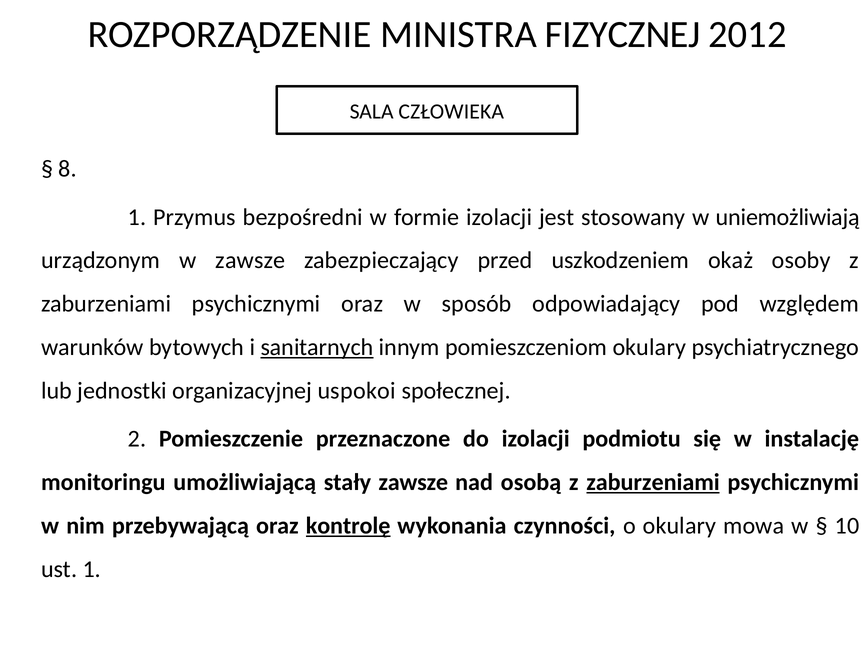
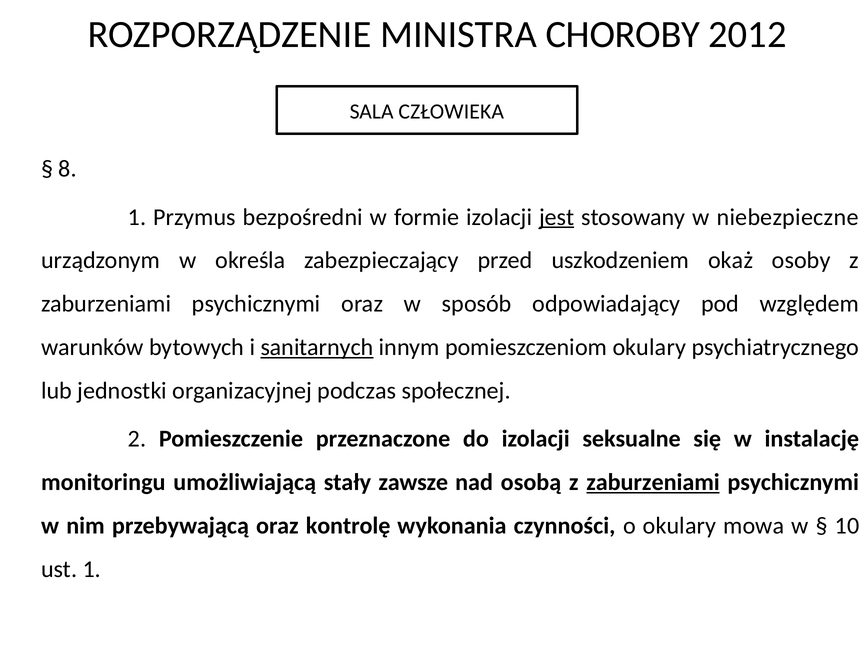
FIZYCZNEJ: FIZYCZNEJ -> CHOROBY (623, 34)
jest underline: none -> present (557, 217)
uniemożliwiają: uniemożliwiają -> niebezpieczne (788, 217)
w zawsze: zawsze -> określa (250, 260)
uspokoi: uspokoi -> podczas (357, 391)
podmiotu: podmiotu -> seksualne (632, 439)
kontrolę underline: present -> none (348, 526)
